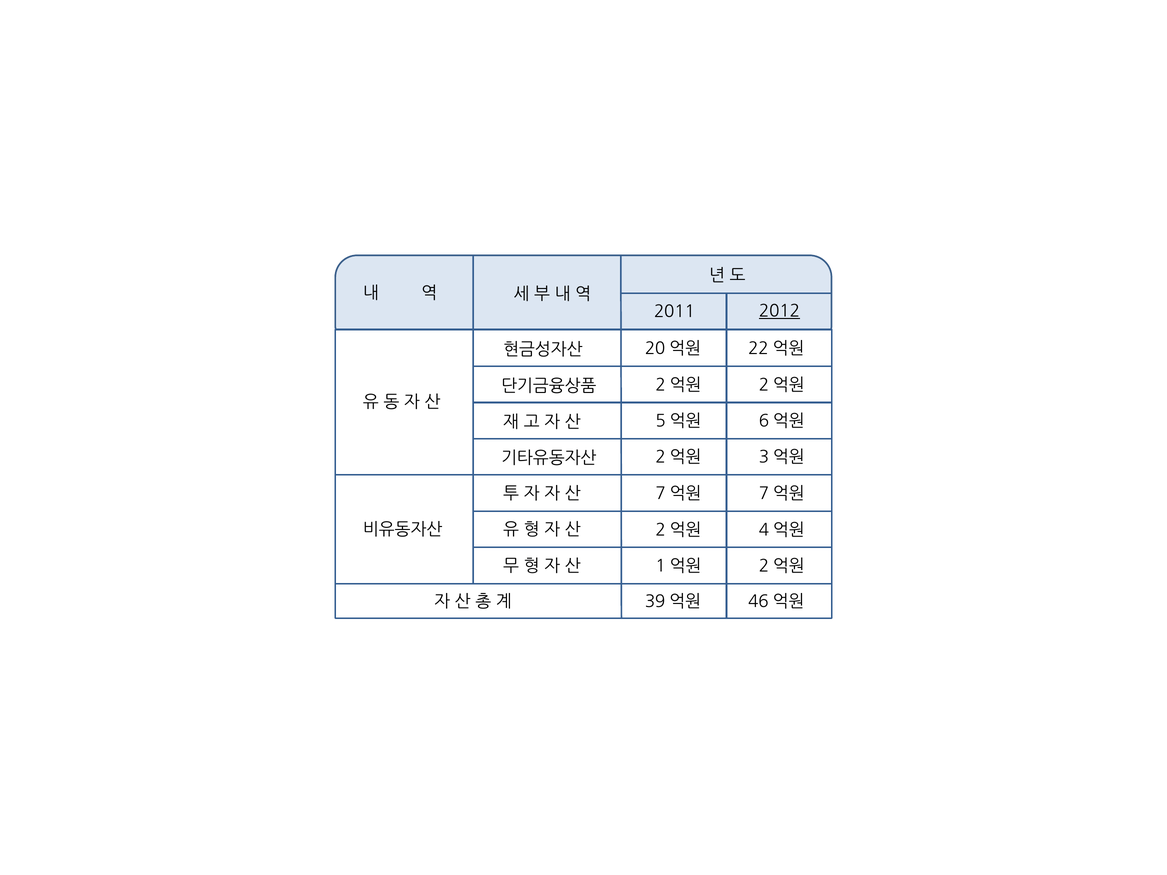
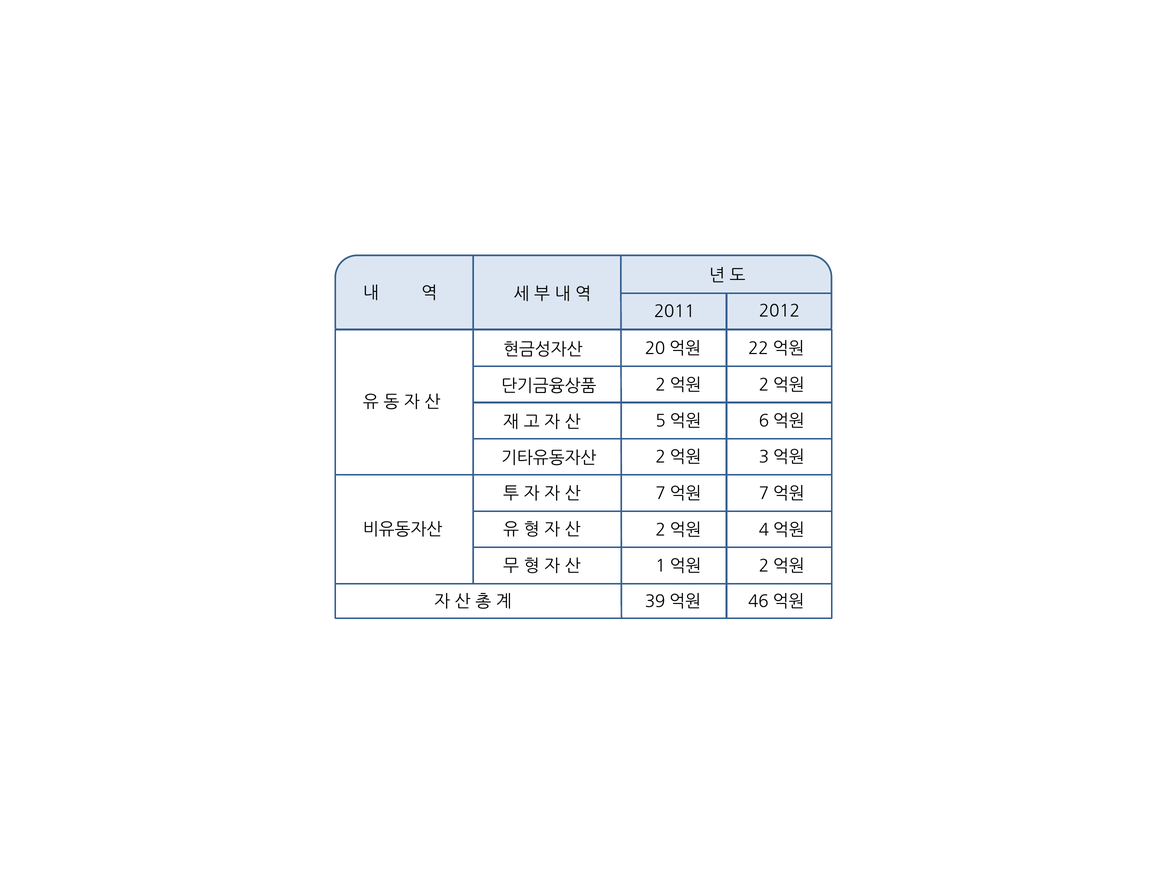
2012 underline: present -> none (779, 311)
